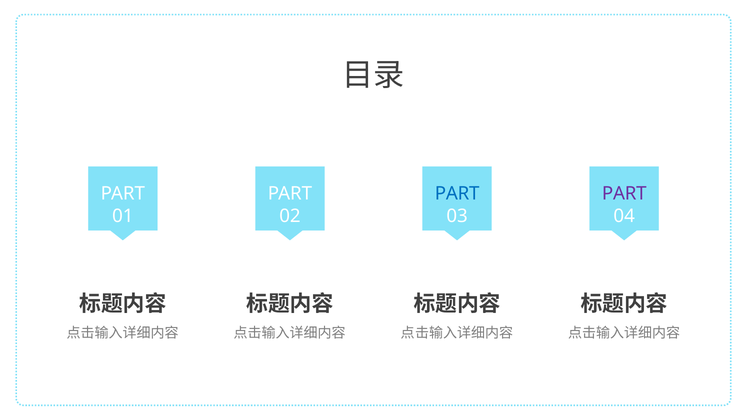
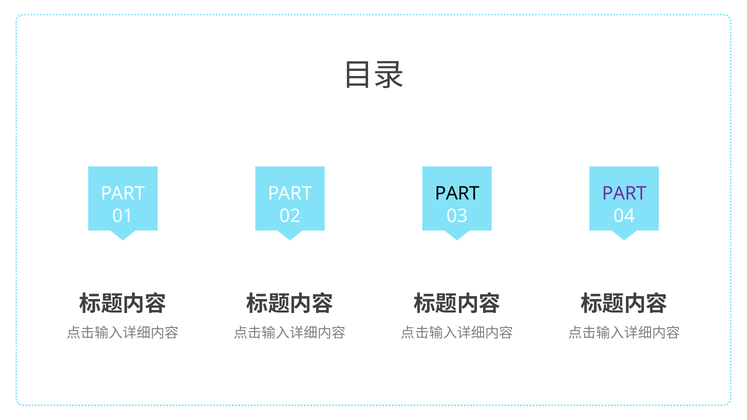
PART colour: blue -> black (457, 194)
